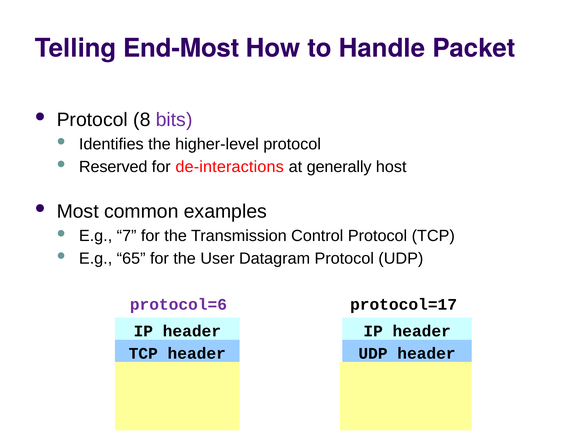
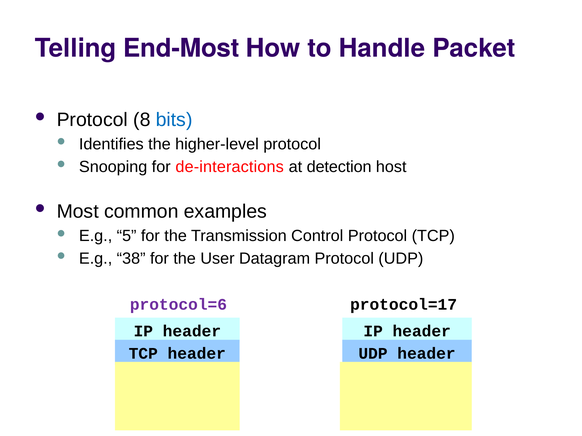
bits colour: purple -> blue (174, 120)
Reserved: Reserved -> Snooping (113, 167)
generally: generally -> detection (339, 167)
7: 7 -> 5 (127, 236)
65: 65 -> 38 (131, 259)
